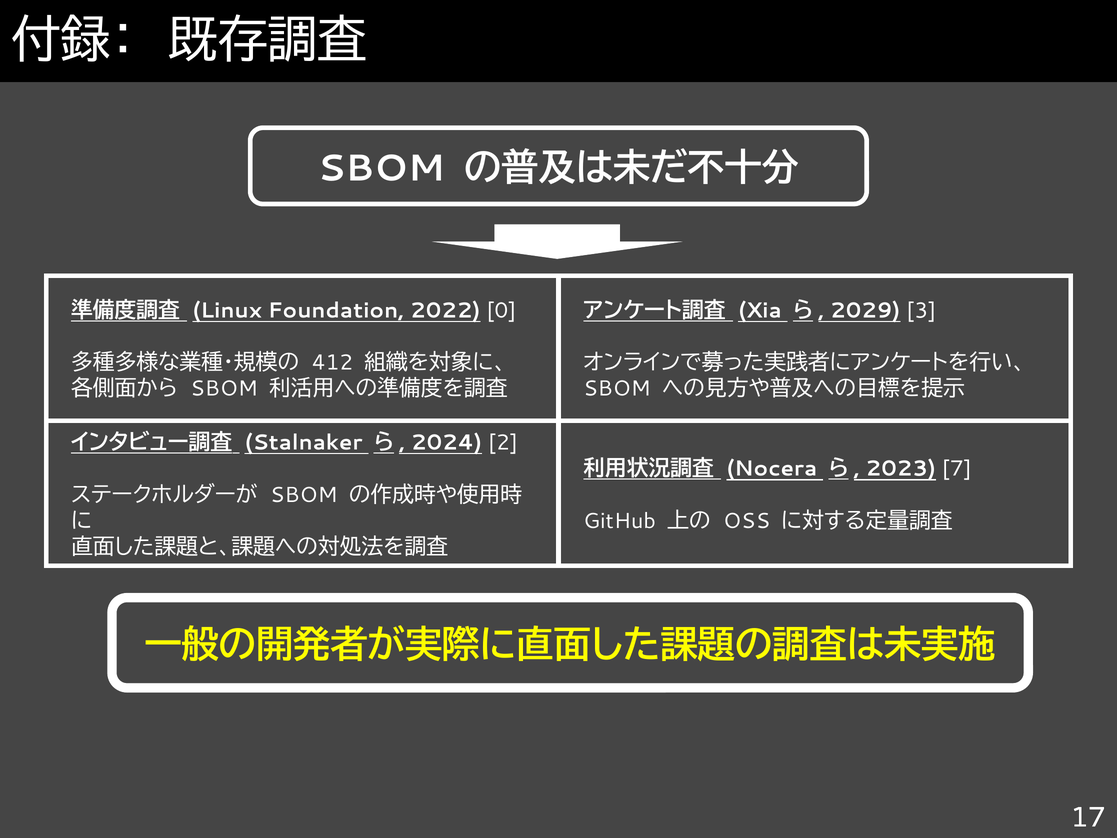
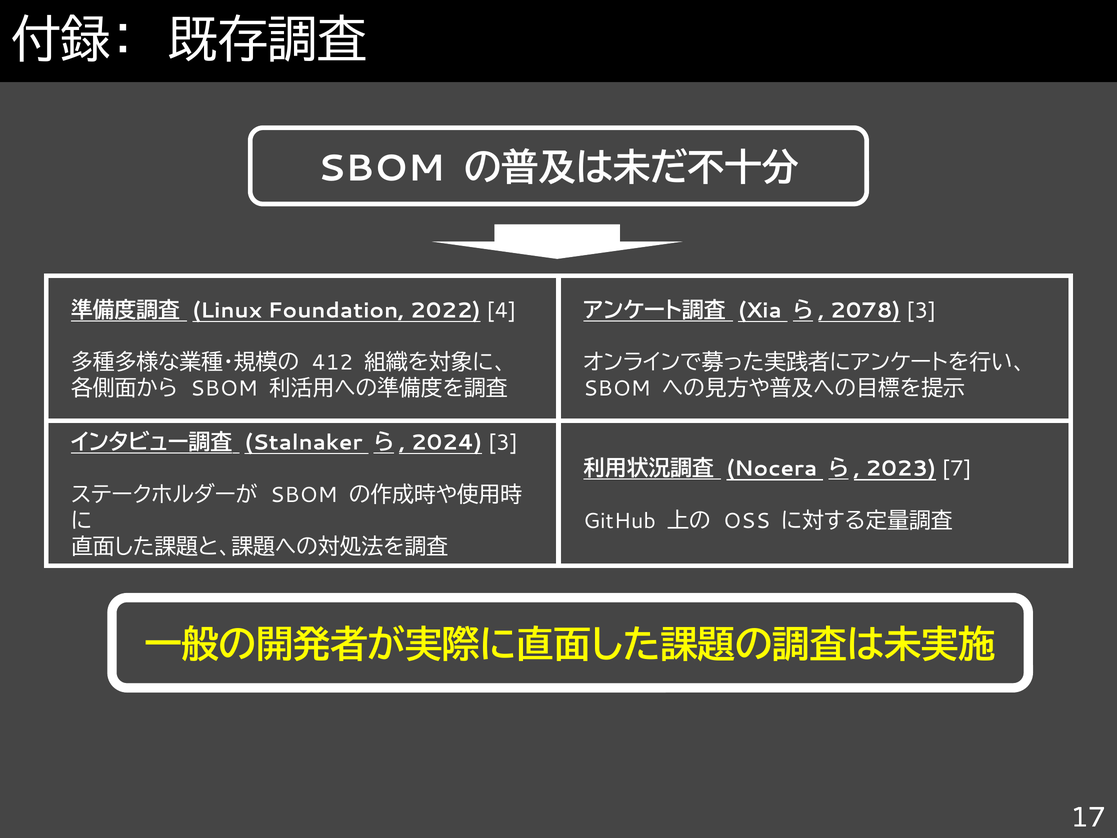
0: 0 -> 4 (501, 310)
2029: 2029 -> 2078 (865, 310)
2024 2: 2 -> 3 (503, 443)
